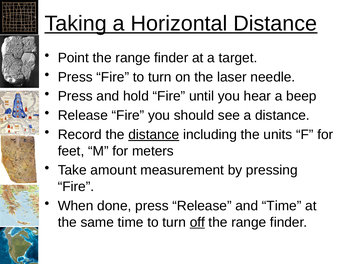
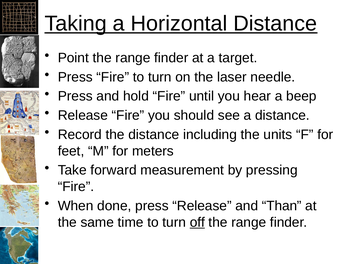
distance underline: present -> none (154, 135)
amount: amount -> forward (114, 170)
and Time: Time -> Than (282, 206)
